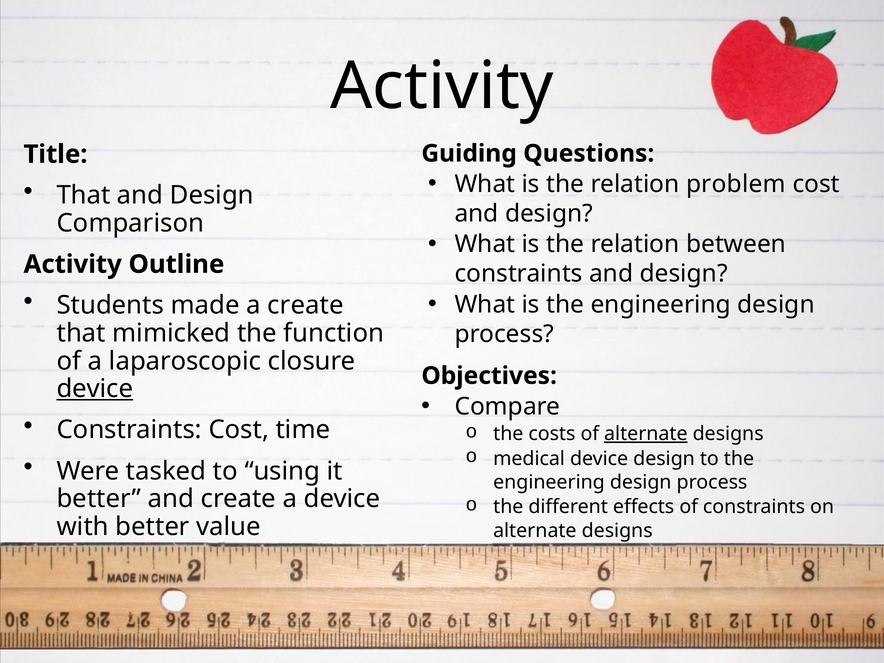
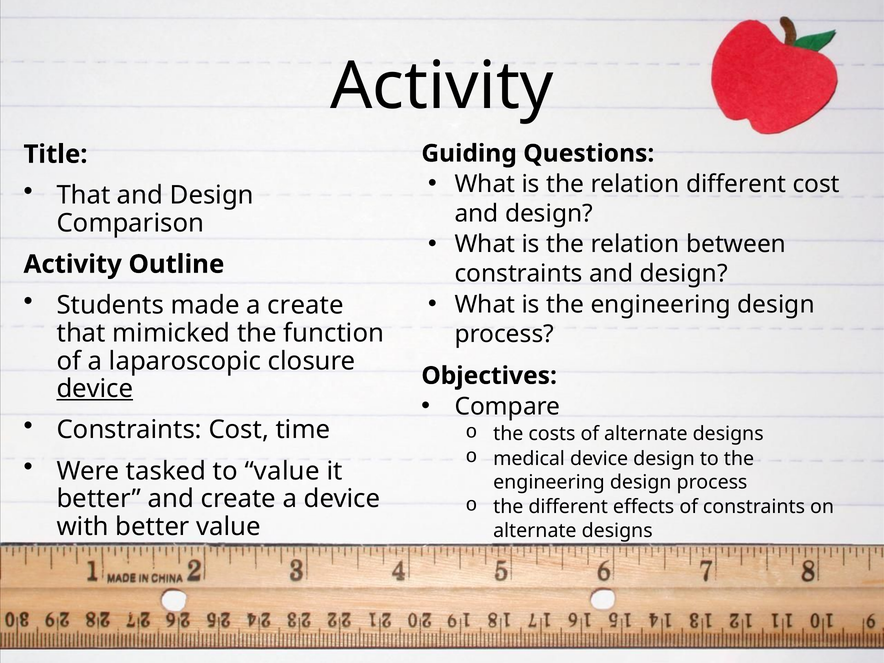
relation problem: problem -> different (736, 184)
alternate underline: present -> none (646, 434)
to using: using -> value (282, 471)
